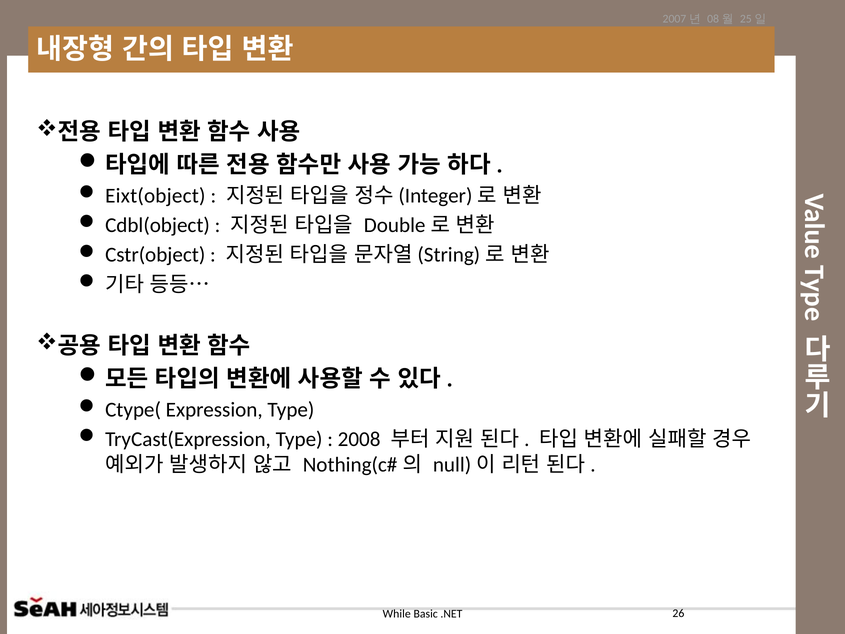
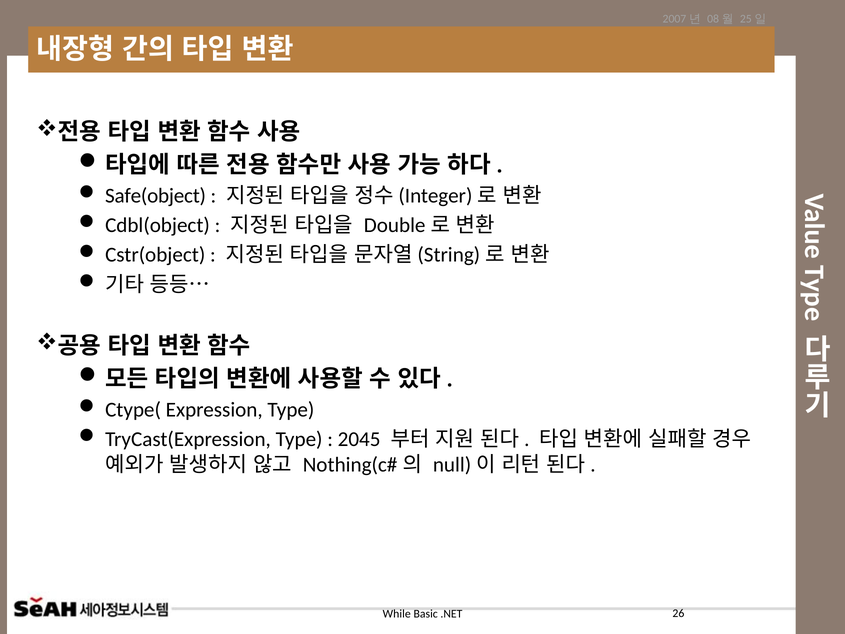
Eixt(object: Eixt(object -> Safe(object (156, 196)
2008: 2008 -> 2045 (359, 439)
